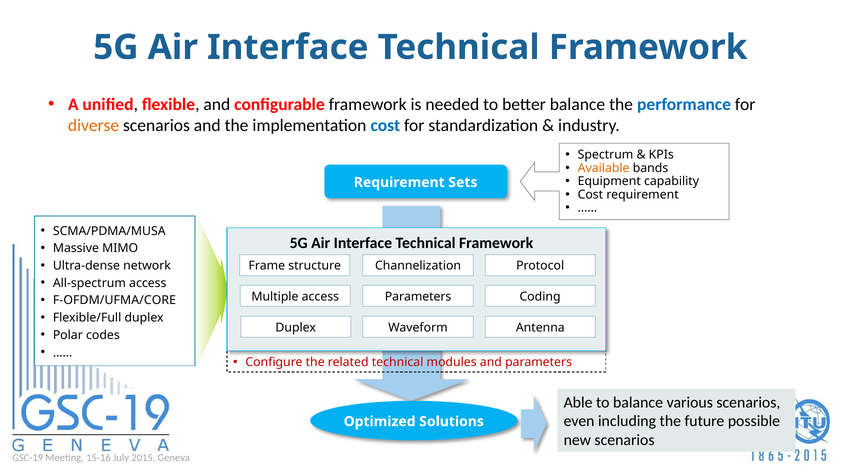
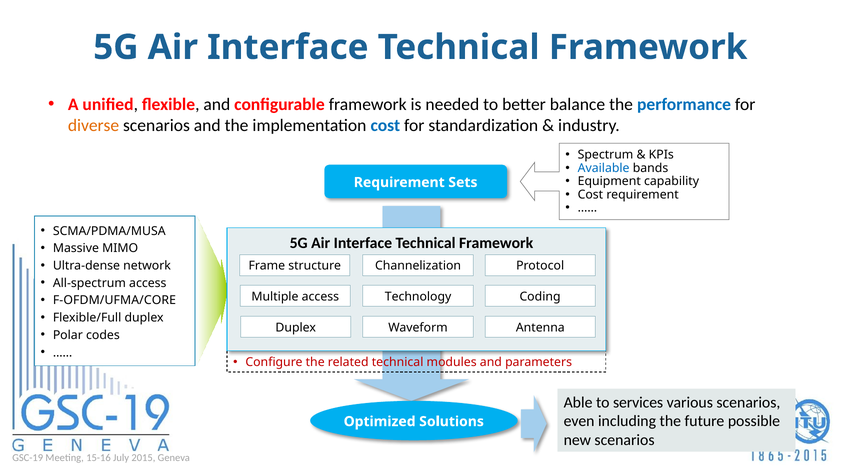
Available colour: orange -> blue (604, 168)
Parameters: Parameters -> Technology (418, 297)
to balance: balance -> services (638, 402)
